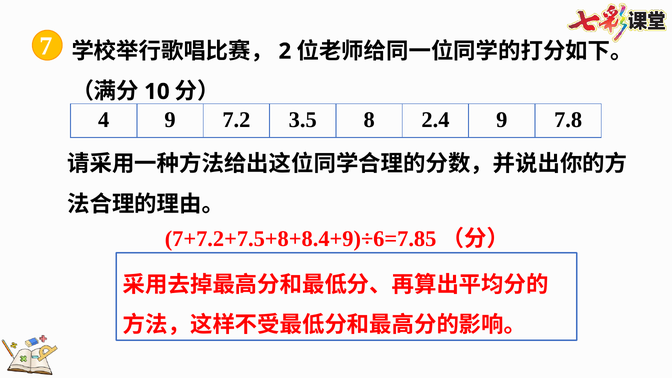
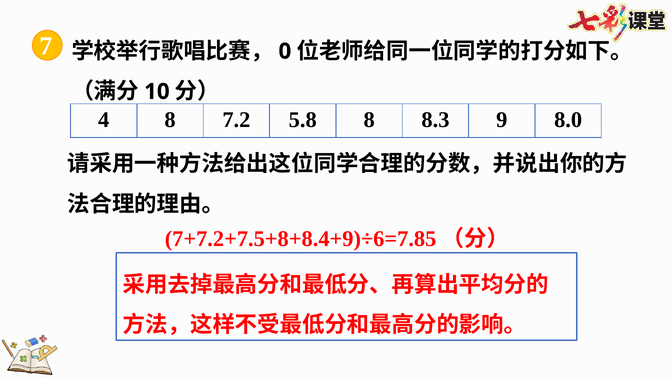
2: 2 -> 0 (285, 51)
4 9: 9 -> 8 (170, 120)
3.5: 3.5 -> 5.8 (303, 120)
2.4: 2.4 -> 8.3 (435, 120)
7.8: 7.8 -> 8.0 (568, 120)
